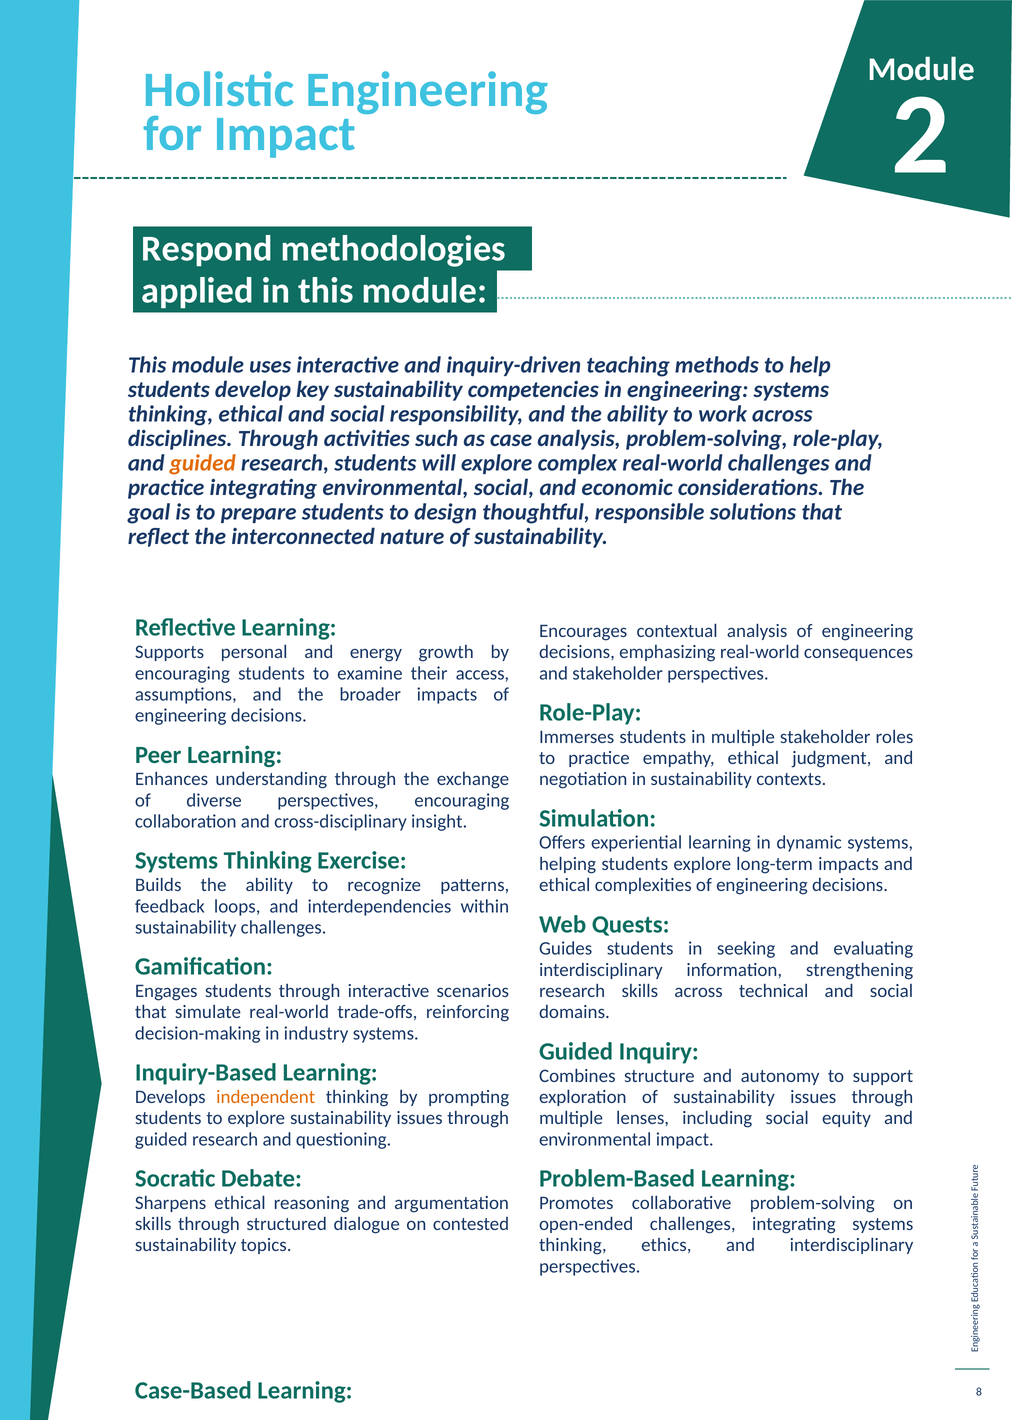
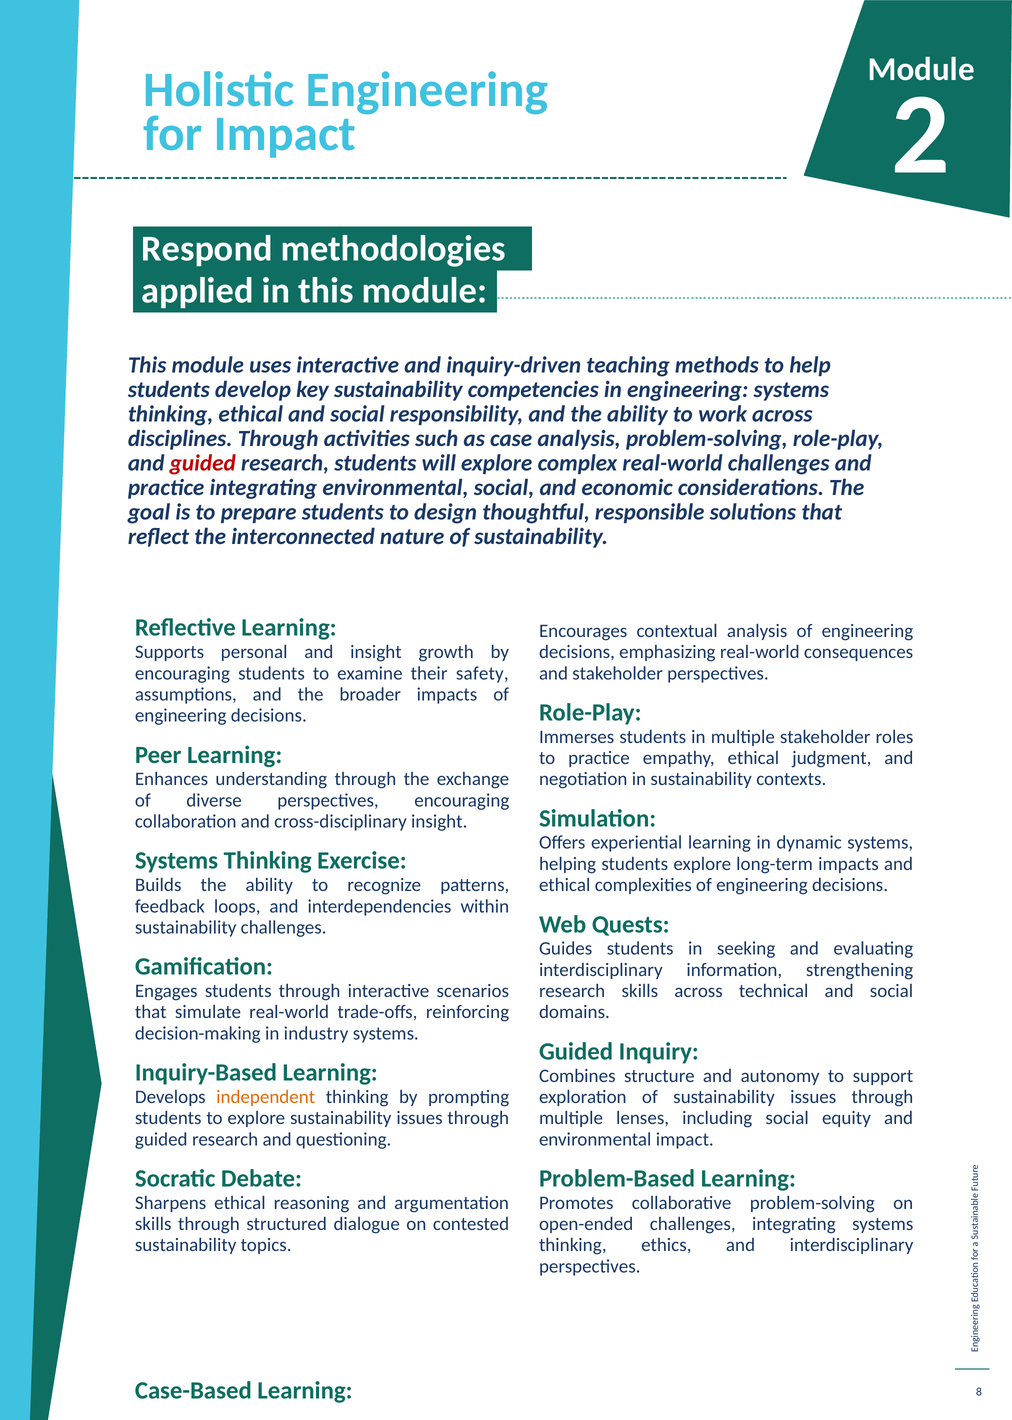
guided colour: orange -> red (203, 463)
and energy: energy -> insight (376, 652)
access: access -> safety (482, 673)
